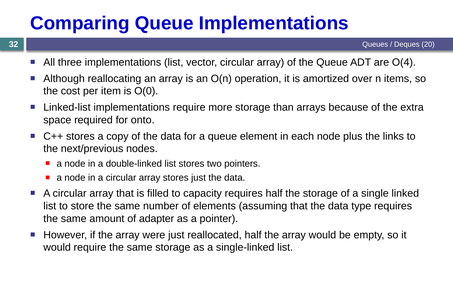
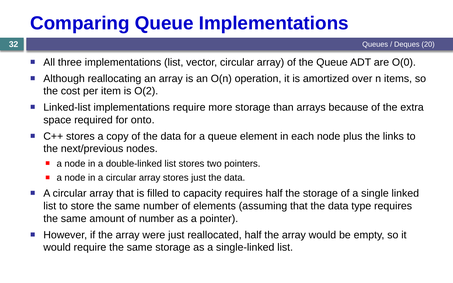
O(4: O(4 -> O(0 (404, 62)
O(0: O(0 -> O(2 (146, 91)
of adapter: adapter -> number (157, 219)
